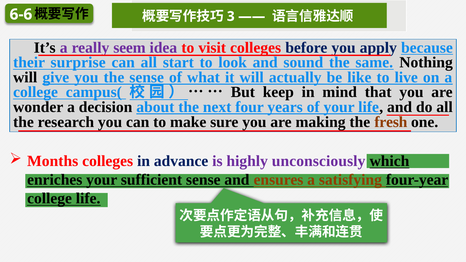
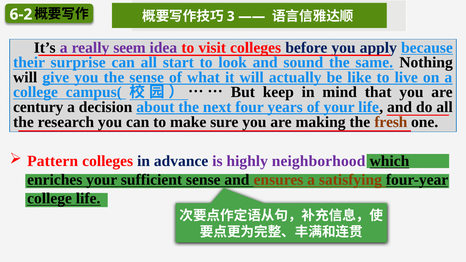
6-6: 6-6 -> 6-2 (21, 14)
wonder: wonder -> century (38, 107)
Months: Months -> Pattern (53, 161)
unconsciously: unconsciously -> neighborhood (319, 161)
